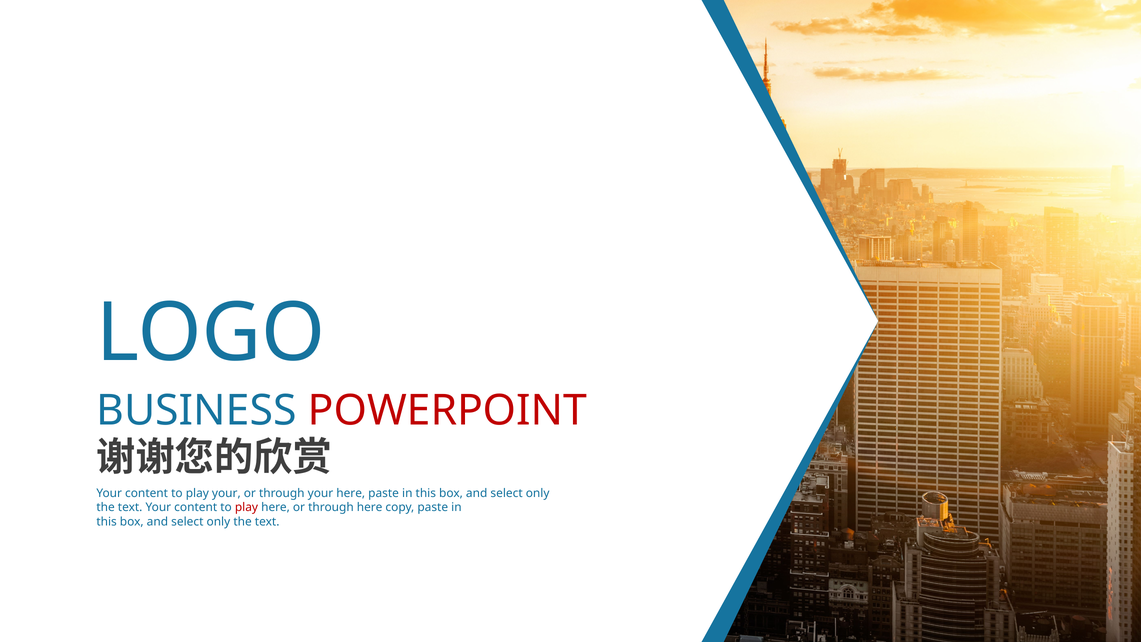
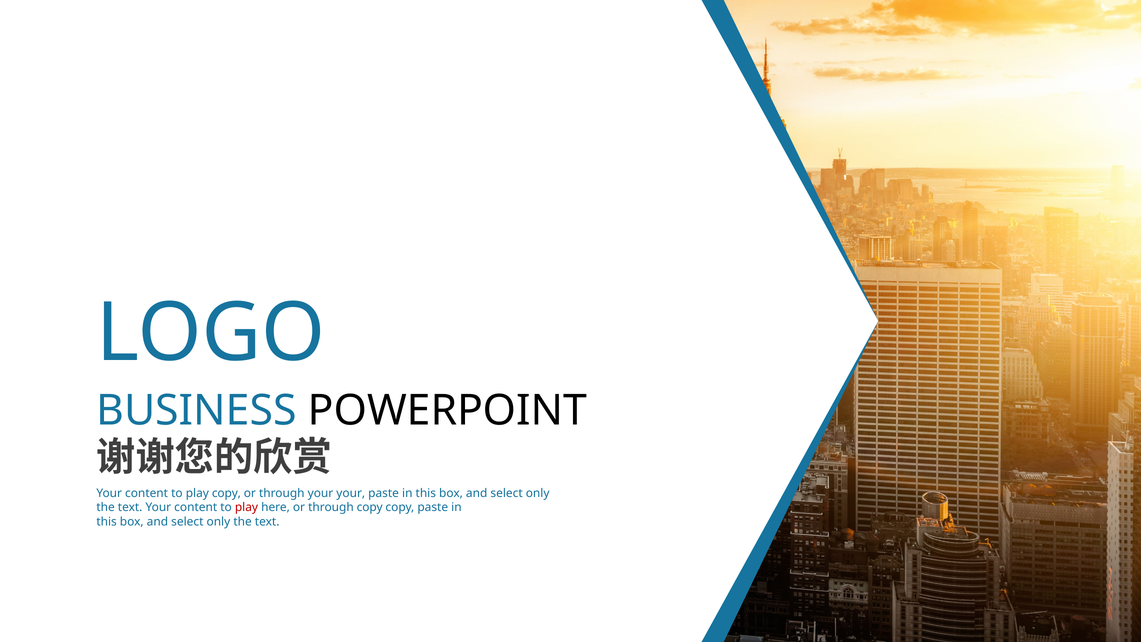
POWERPOINT colour: red -> black (447, 410)
play your: your -> copy (226, 493)
your here: here -> your (351, 493)
through here: here -> copy (370, 507)
